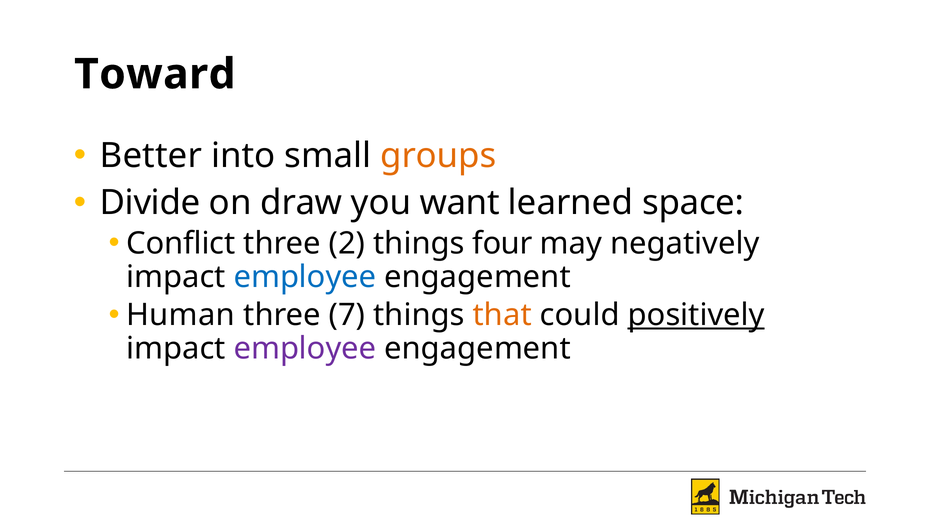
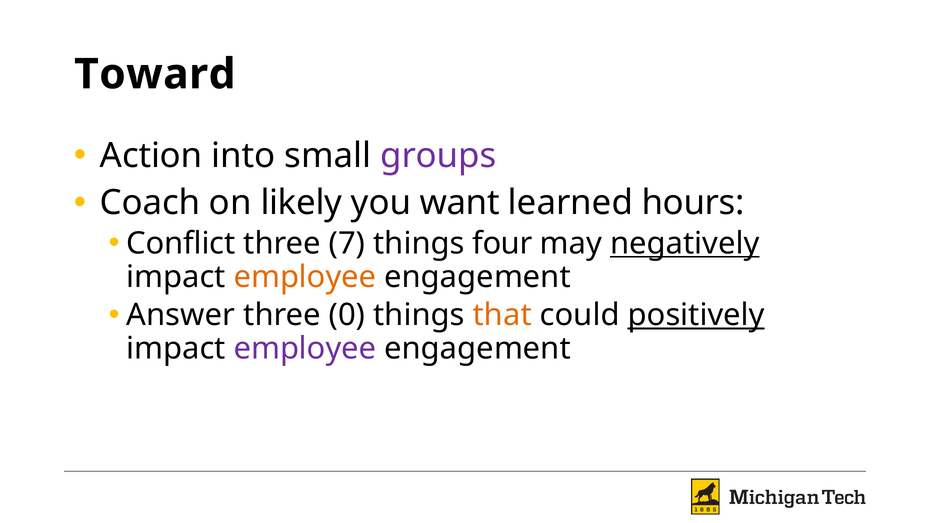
Better: Better -> Action (151, 156)
groups colour: orange -> purple (438, 156)
Divide: Divide -> Coach (150, 203)
draw: draw -> likely (301, 203)
space: space -> hours (693, 203)
2: 2 -> 7 (347, 243)
negatively underline: none -> present (685, 243)
employee colour: blue -> orange (305, 277)
Human: Human -> Answer (181, 315)
7: 7 -> 0 (347, 315)
